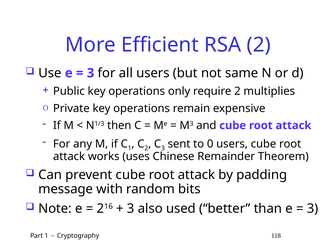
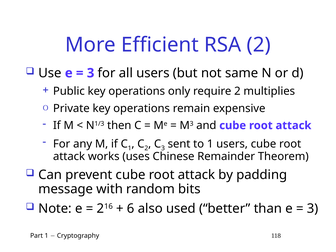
to 0: 0 -> 1 (210, 144)
3: 3 -> 6 (131, 209)
